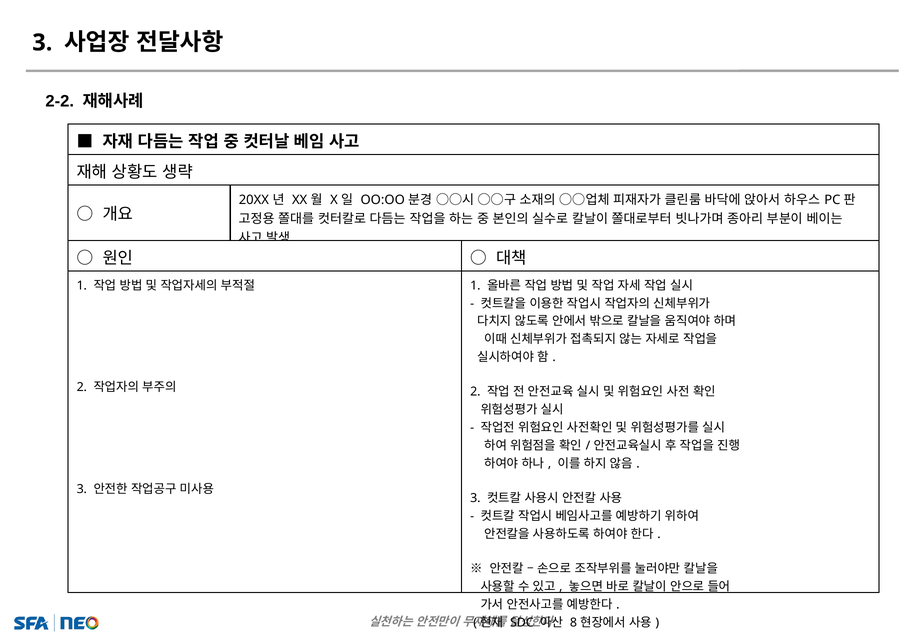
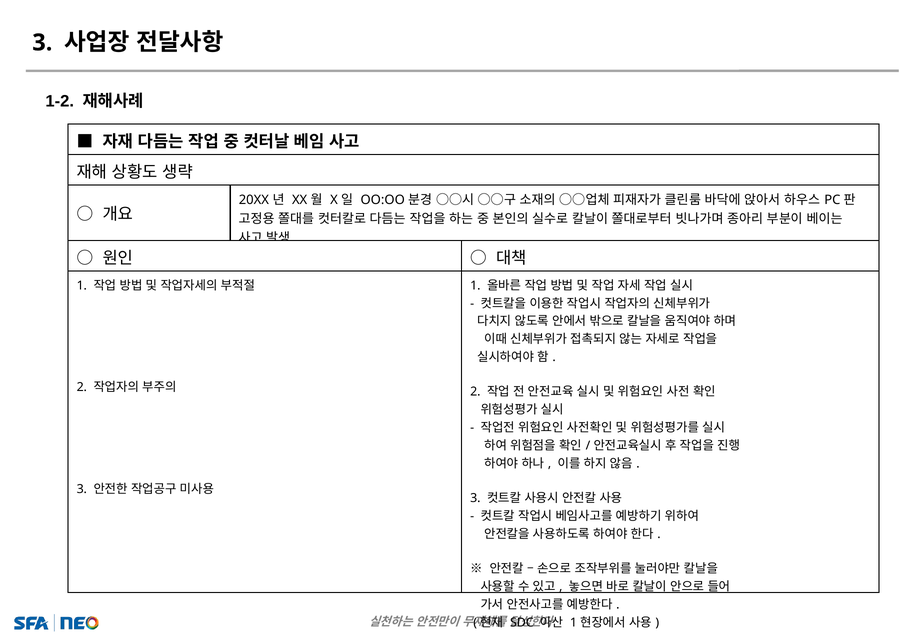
2-2: 2-2 -> 1-2 (60, 101)
8: 8 -> 1 (573, 623)
